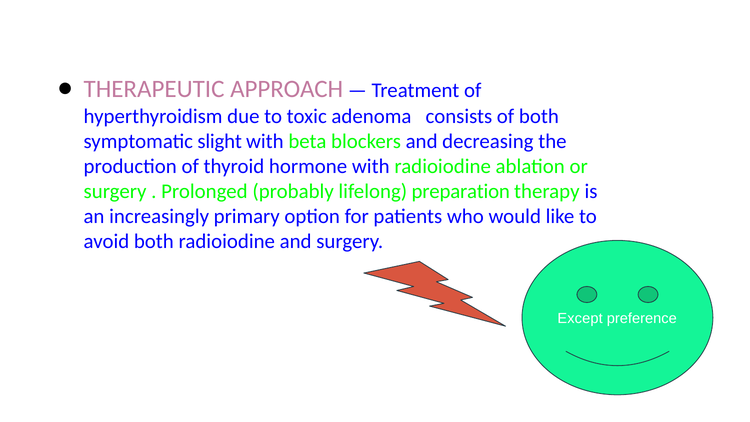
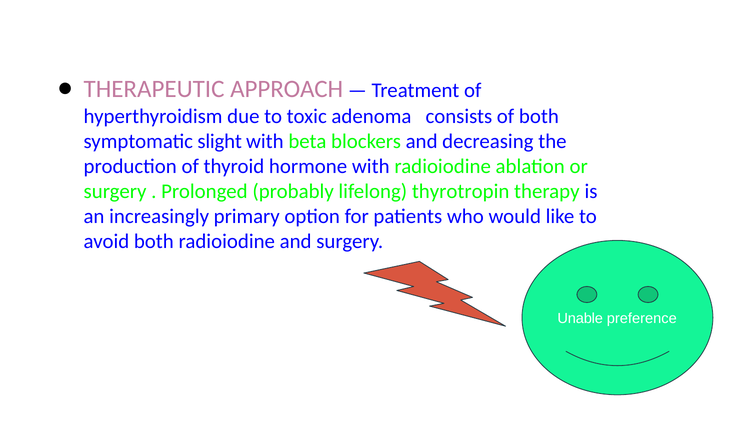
preparation: preparation -> thyrotropin (461, 191)
Except: Except -> Unable (580, 319)
